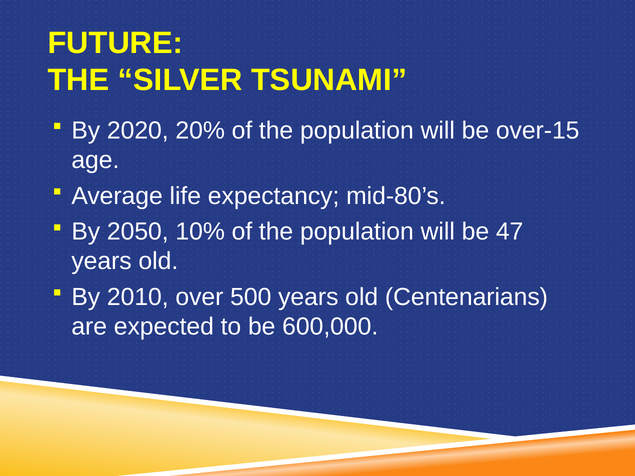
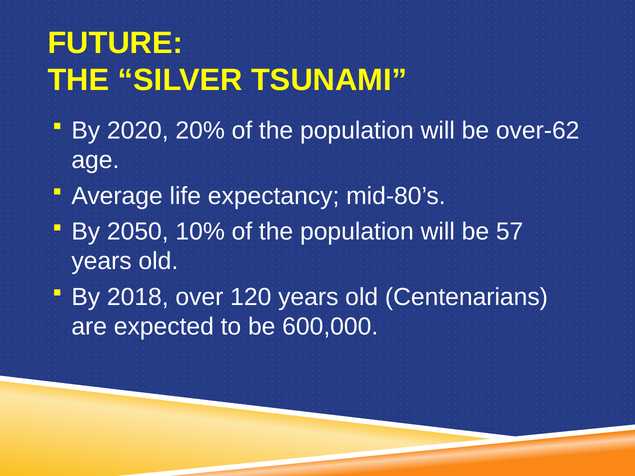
over-15: over-15 -> over-62 (538, 131)
47: 47 -> 57 (510, 232)
2010: 2010 -> 2018 (138, 297)
500: 500 -> 120 (251, 297)
